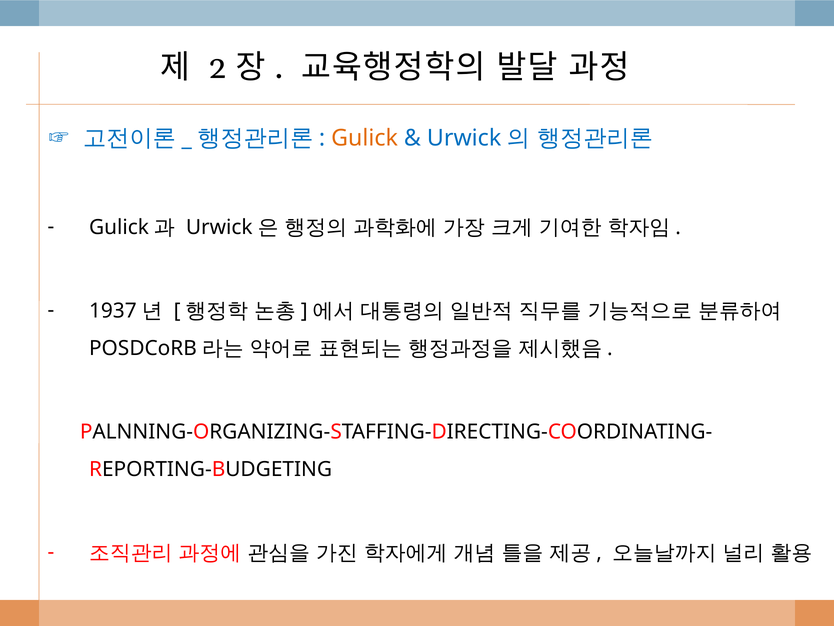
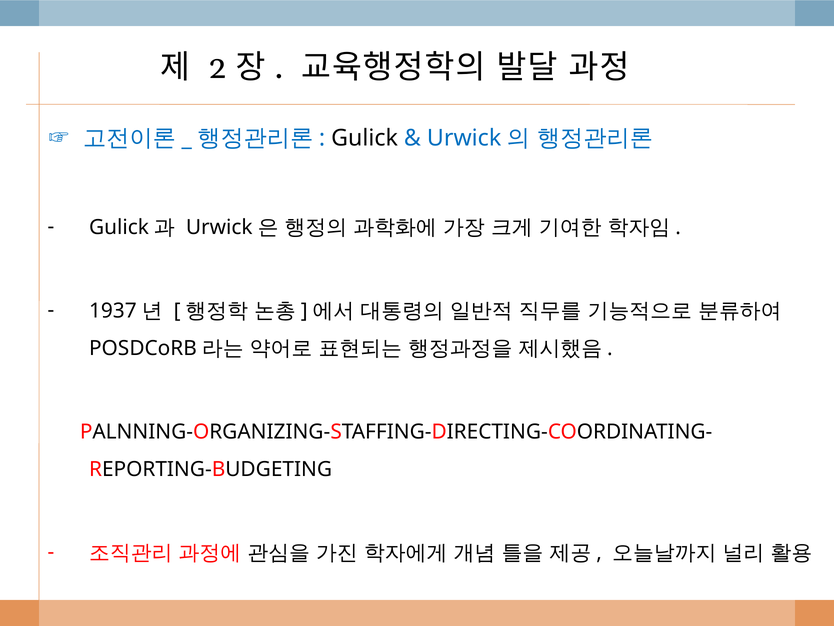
Gulick colour: orange -> black (365, 138)
